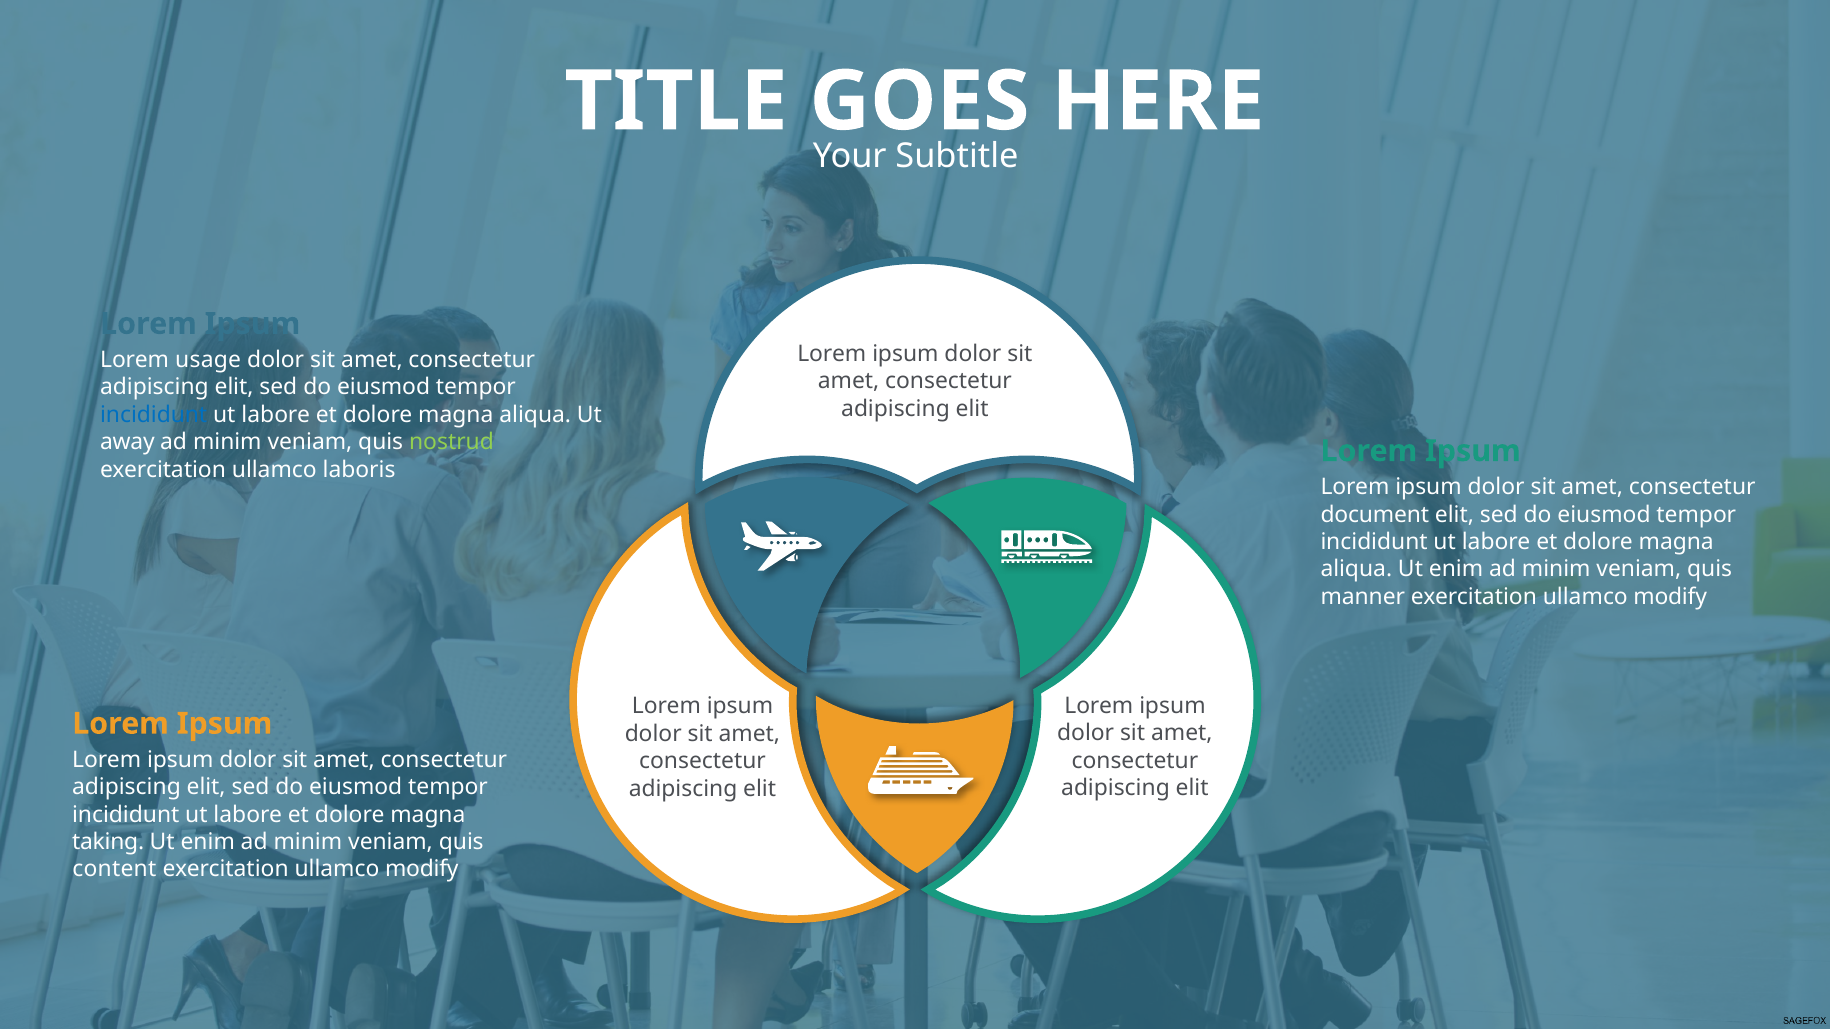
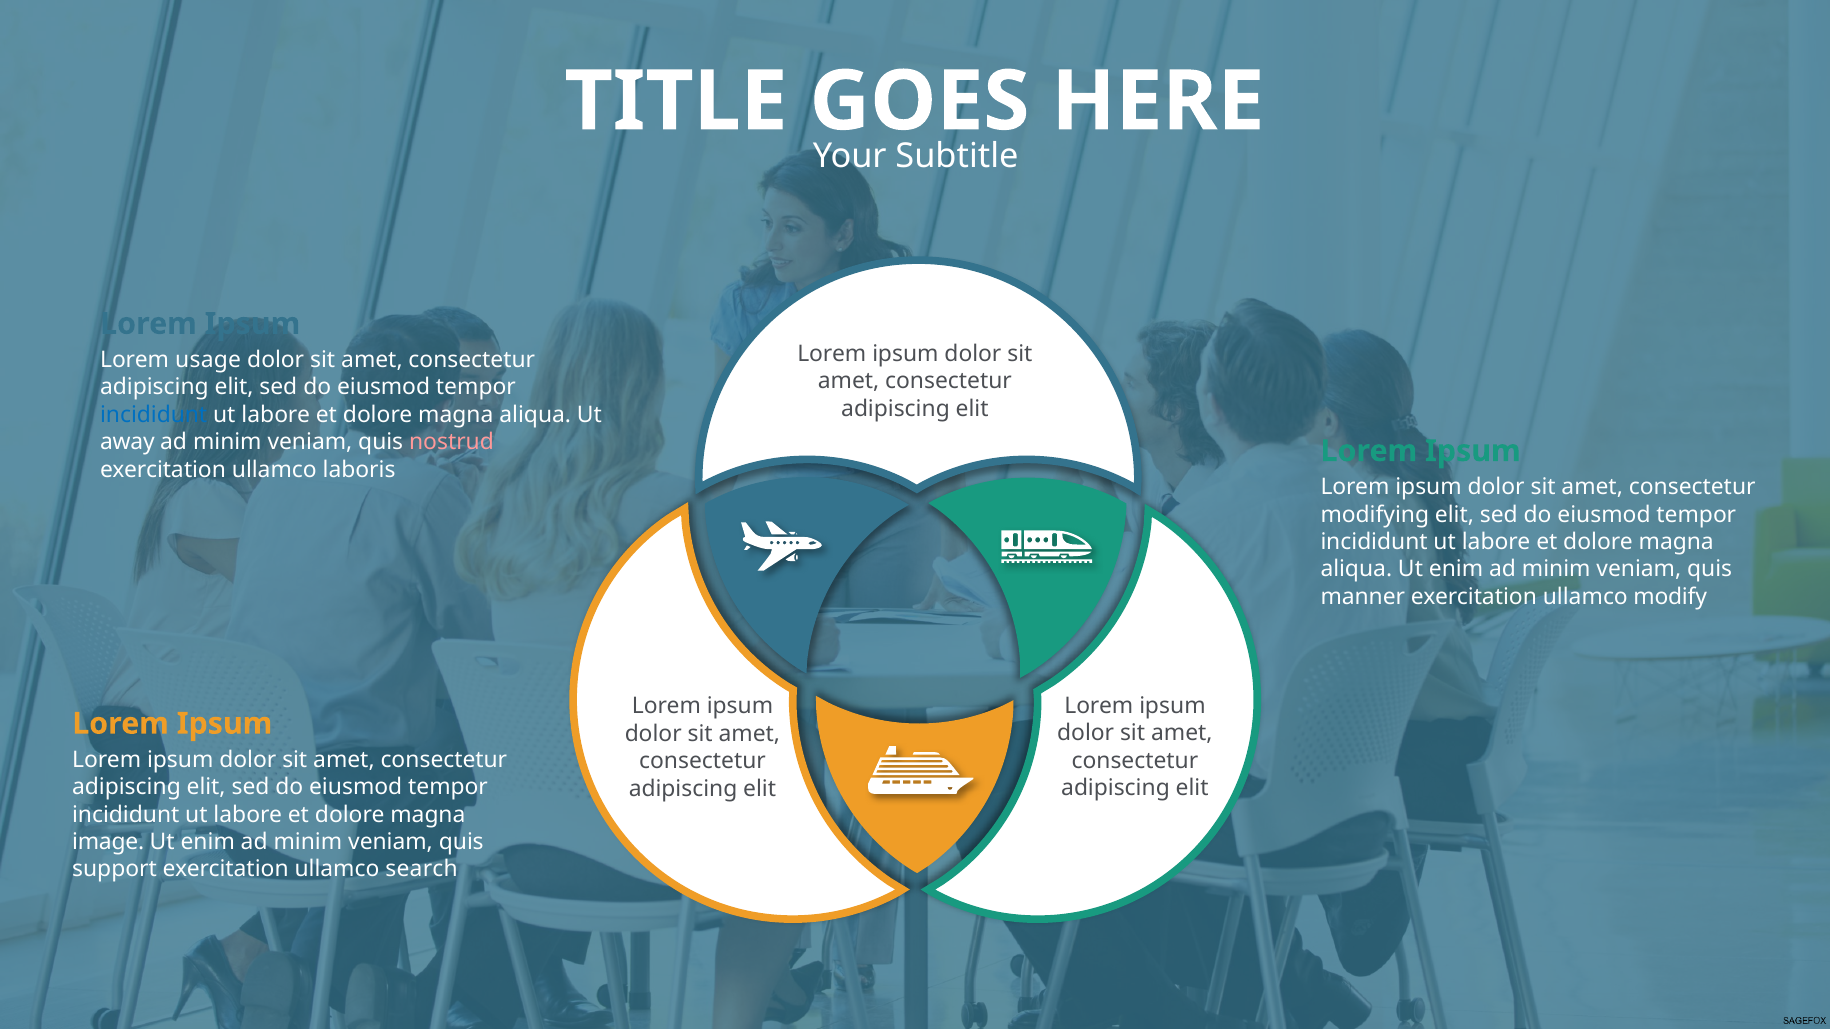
nostrud colour: light green -> pink (452, 442)
document: document -> modifying (1375, 515)
taking: taking -> image (108, 842)
content: content -> support (114, 870)
modify: modify -> search (422, 870)
